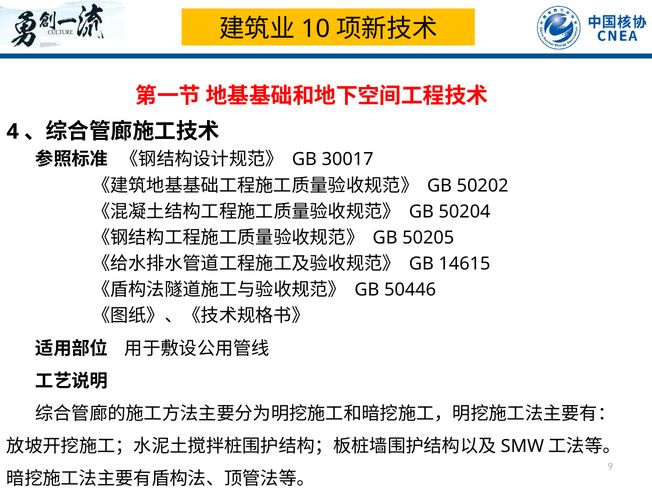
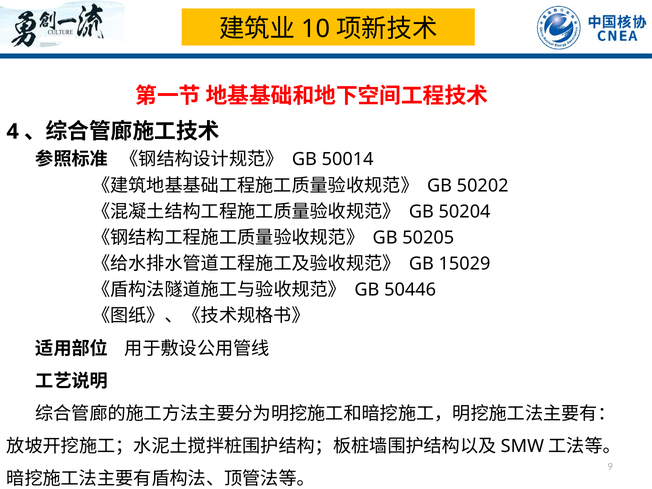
30017: 30017 -> 50014 (348, 160)
14615: 14615 -> 15029 (465, 264)
